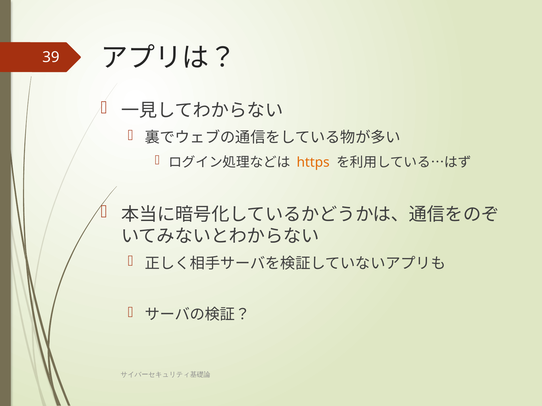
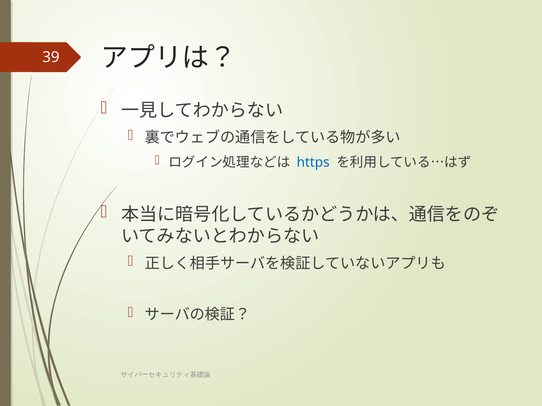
https colour: orange -> blue (313, 162)
